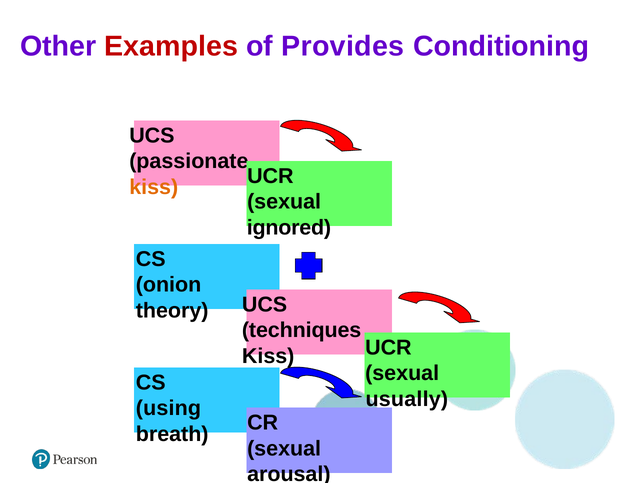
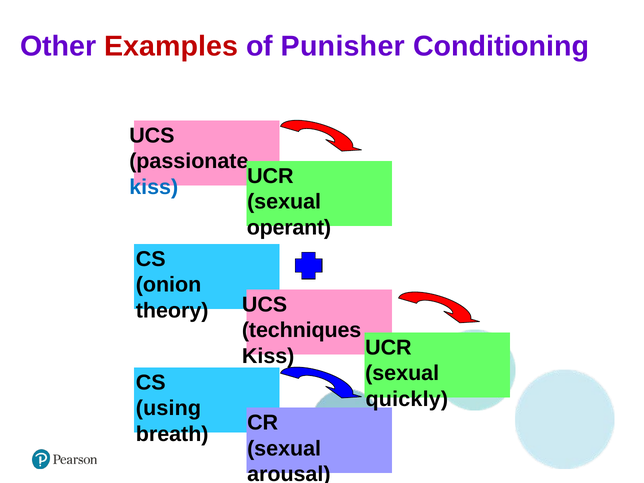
Provides: Provides -> Punisher (343, 46)
kiss colour: orange -> blue (154, 187)
ignored: ignored -> operant (289, 227)
usually: usually -> quickly (407, 399)
